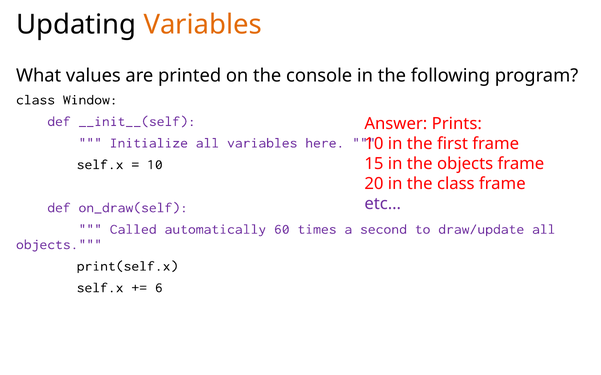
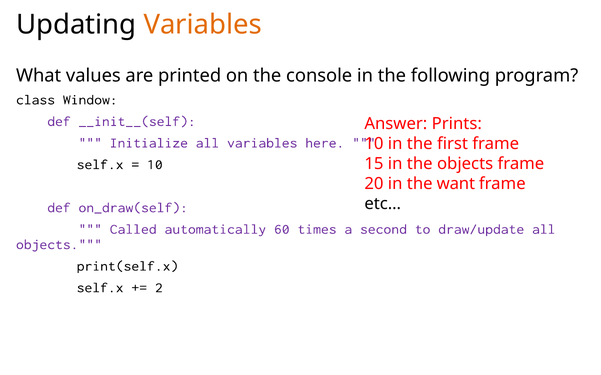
the class: class -> want (456, 184)
etc… colour: purple -> black (383, 204)
6: 6 -> 2 (159, 288)
